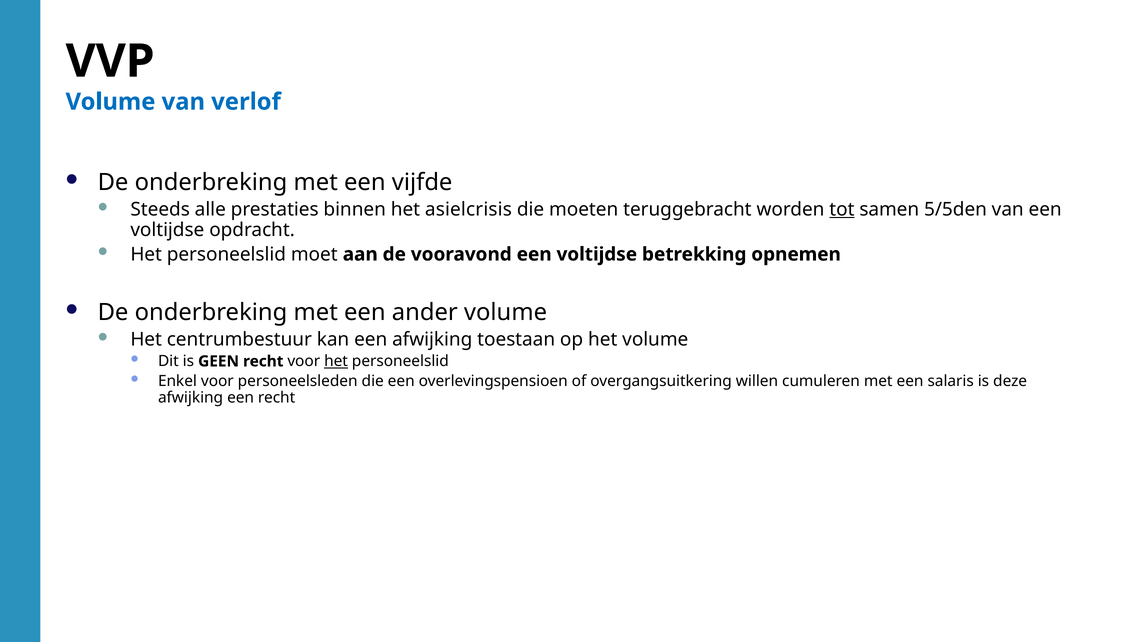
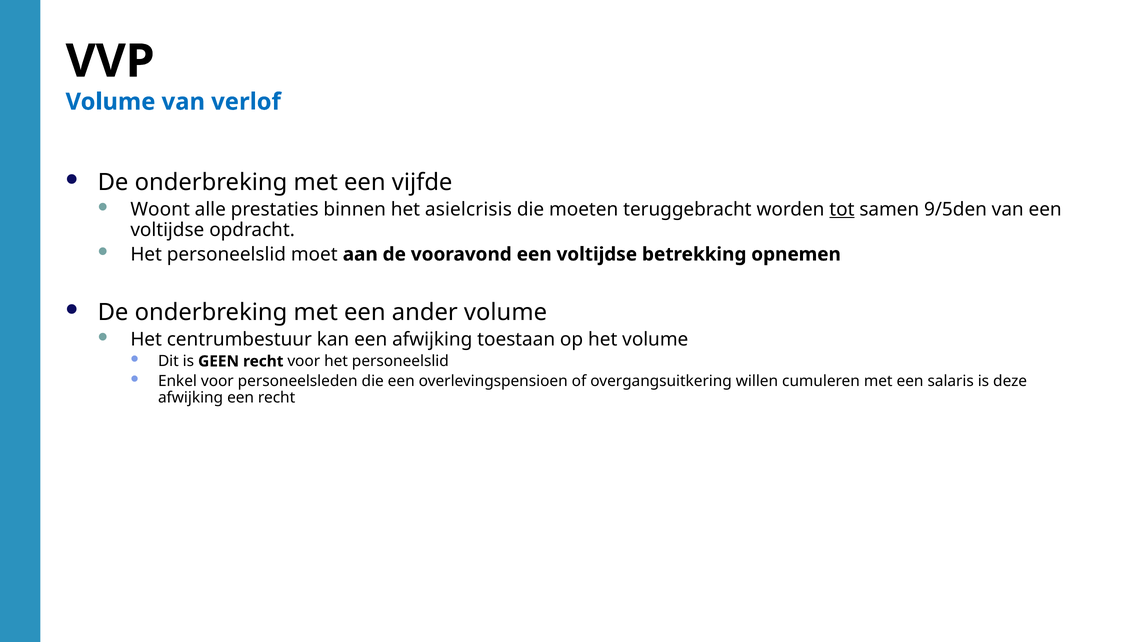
Steeds: Steeds -> Woont (160, 209)
5/5den: 5/5den -> 9/5den (956, 209)
het underline: present -> none (336, 361)
